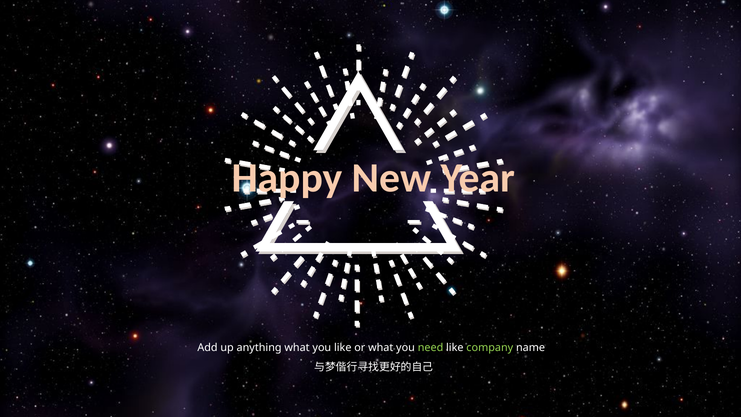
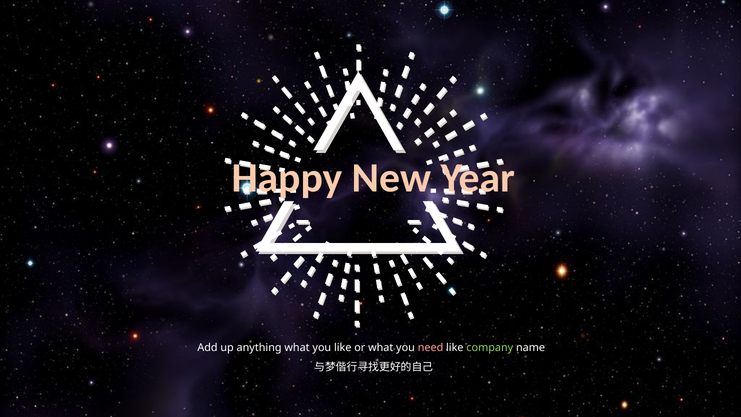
need colour: light green -> pink (431, 347)
